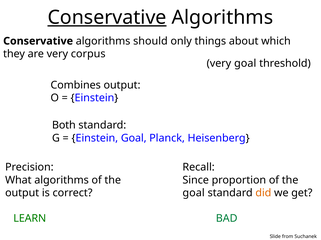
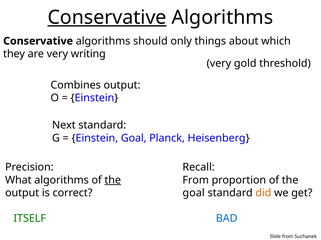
corpus: corpus -> writing (88, 54)
very goal: goal -> gold (245, 63)
Both: Both -> Next (64, 126)
the underline: none -> present (113, 181)
Since: Since -> From (196, 181)
LEARN: LEARN -> ITSELF (30, 219)
BAD colour: green -> blue (227, 219)
